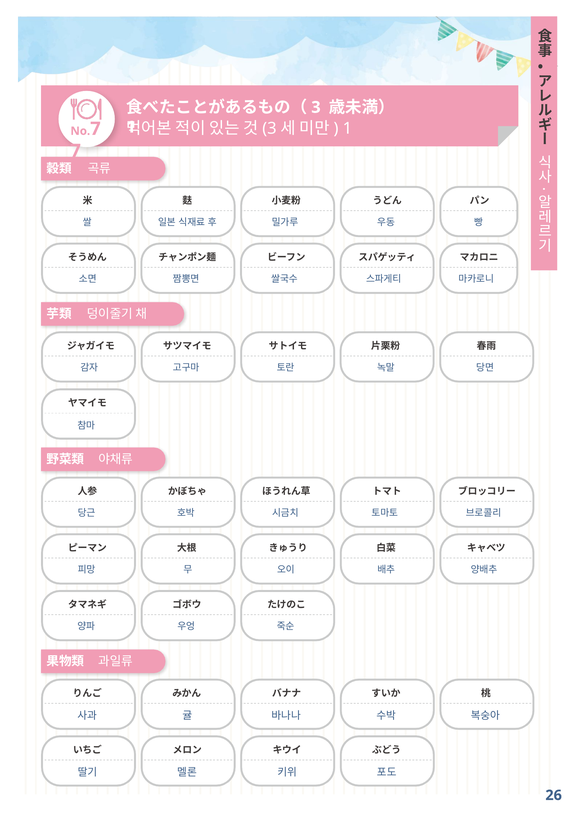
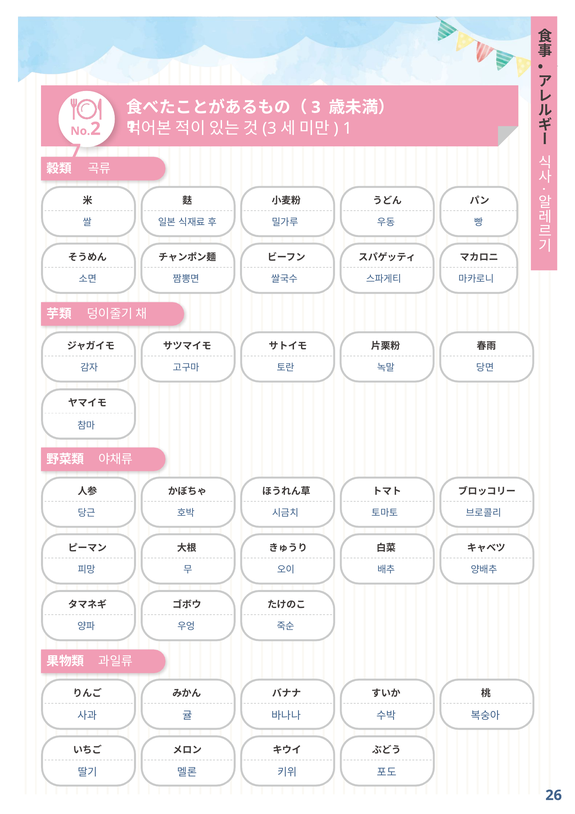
7: 7 -> 2 (95, 129)
